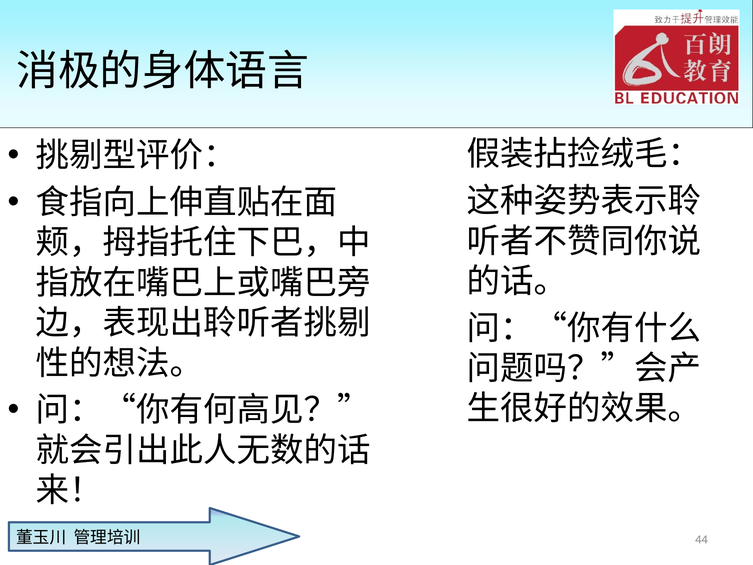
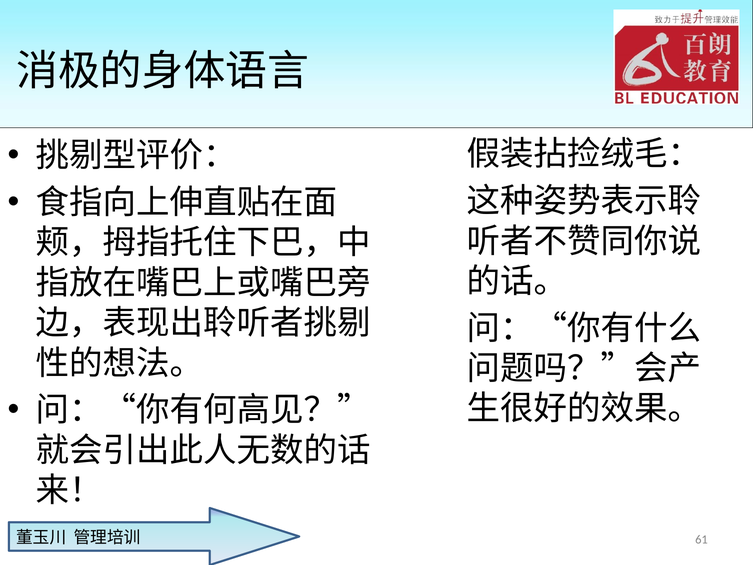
44: 44 -> 61 (701, 539)
